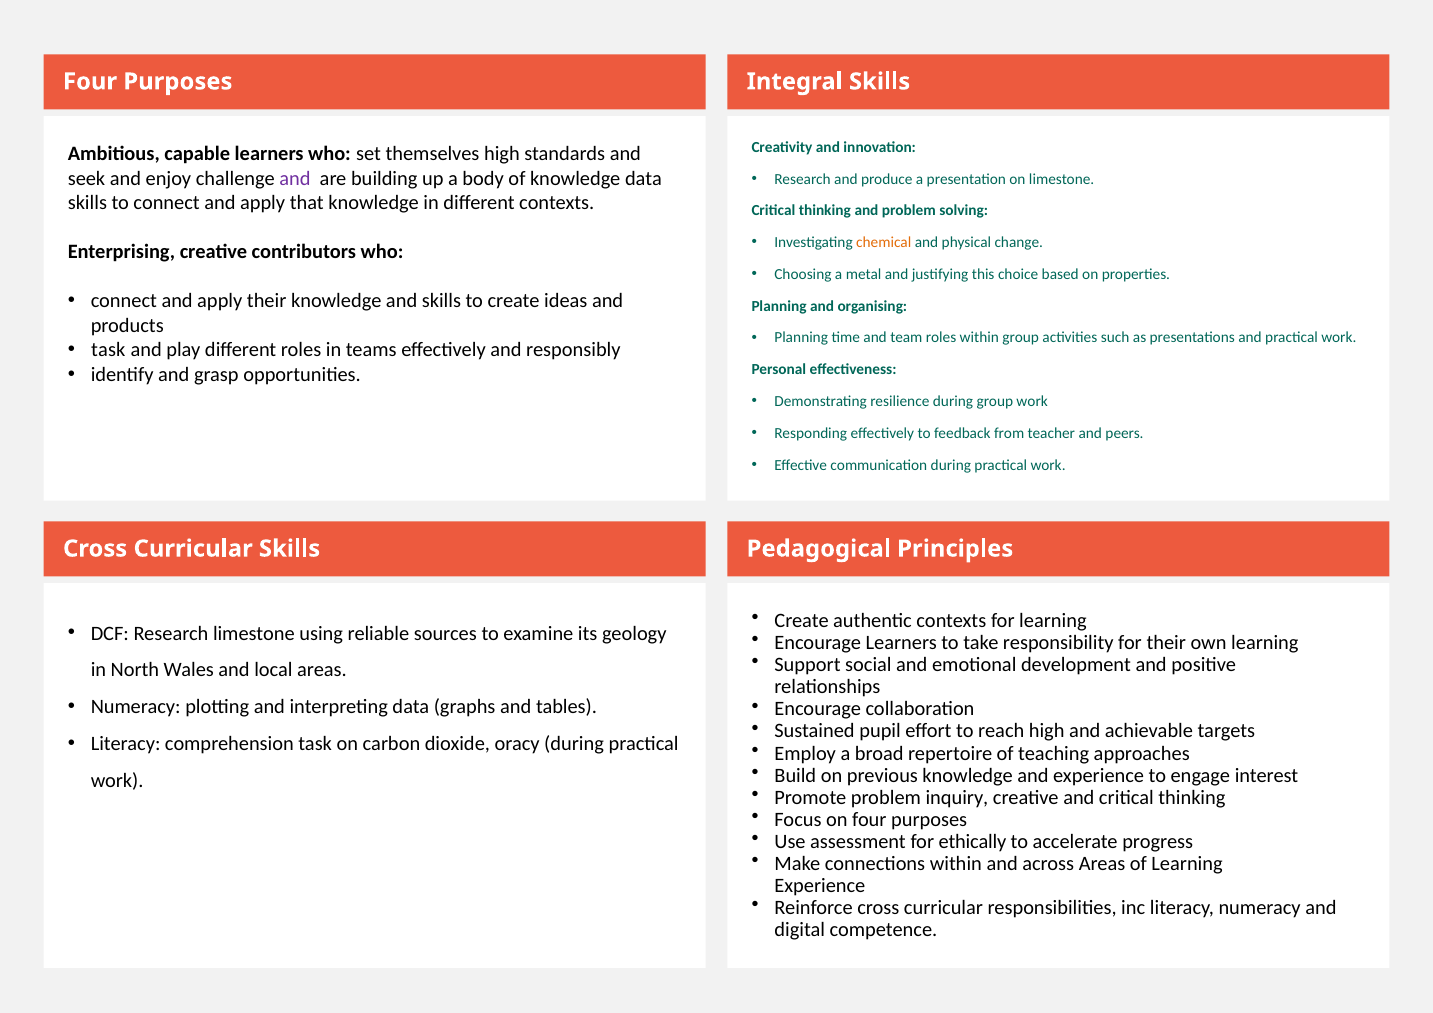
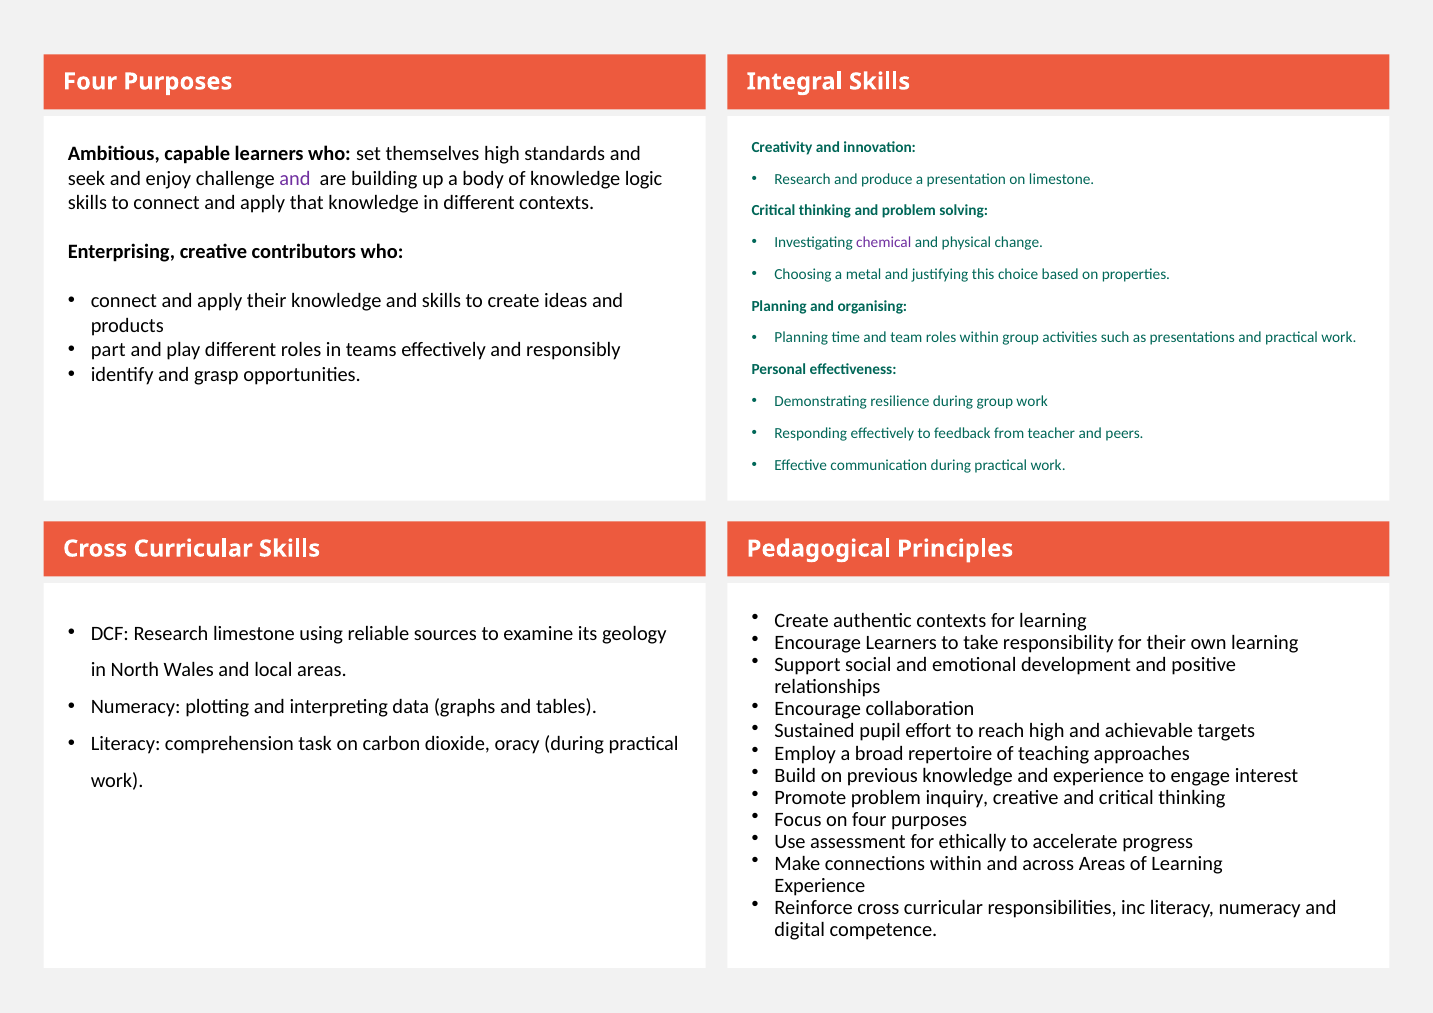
knowledge data: data -> logic (644, 178)
chemical colour: orange -> purple (884, 243)
task: task -> part (108, 350)
